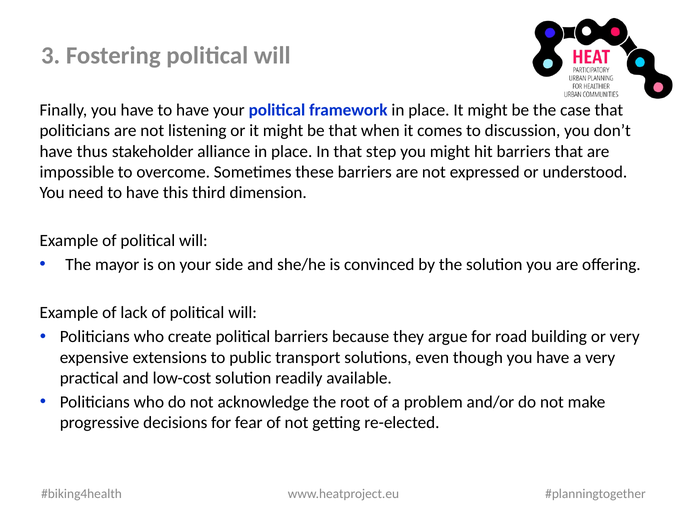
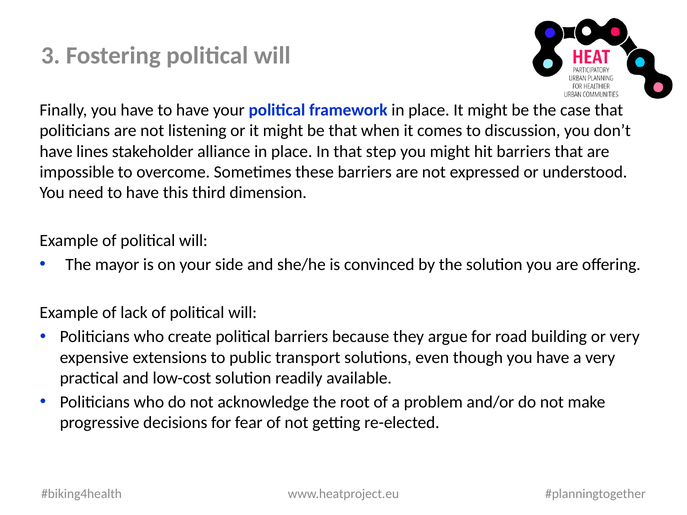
thus: thus -> lines (92, 151)
